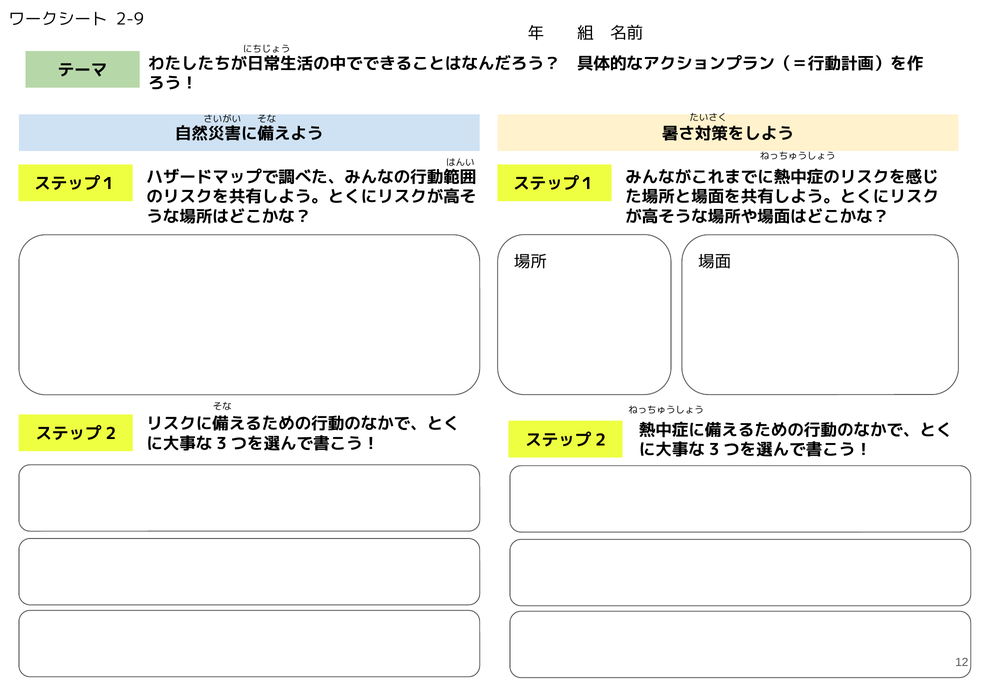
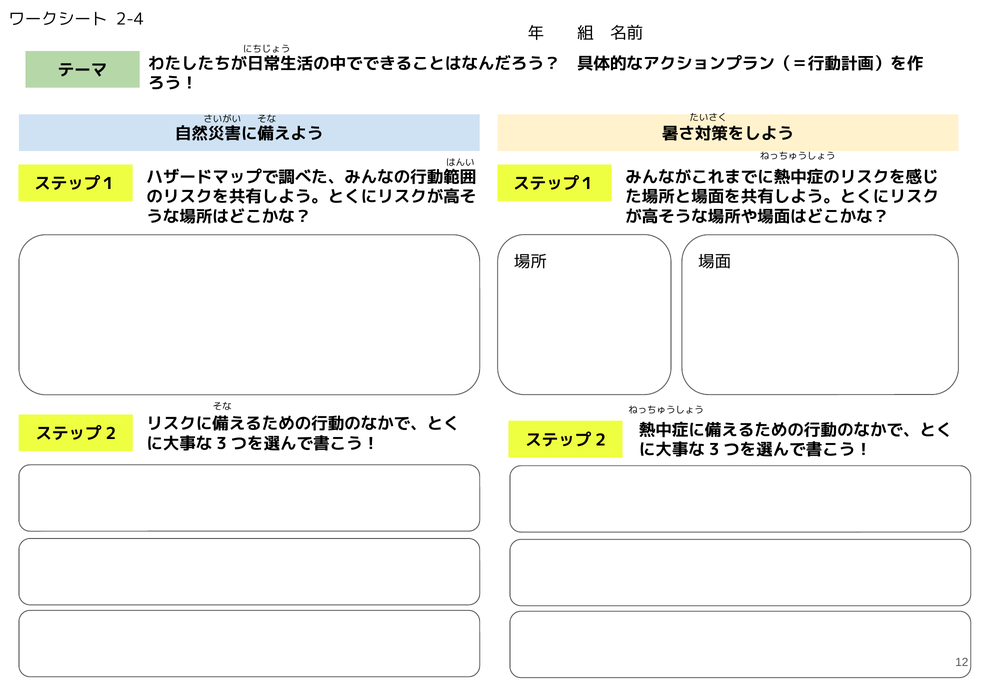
2-9: 2-9 -> 2-4 (130, 20)
